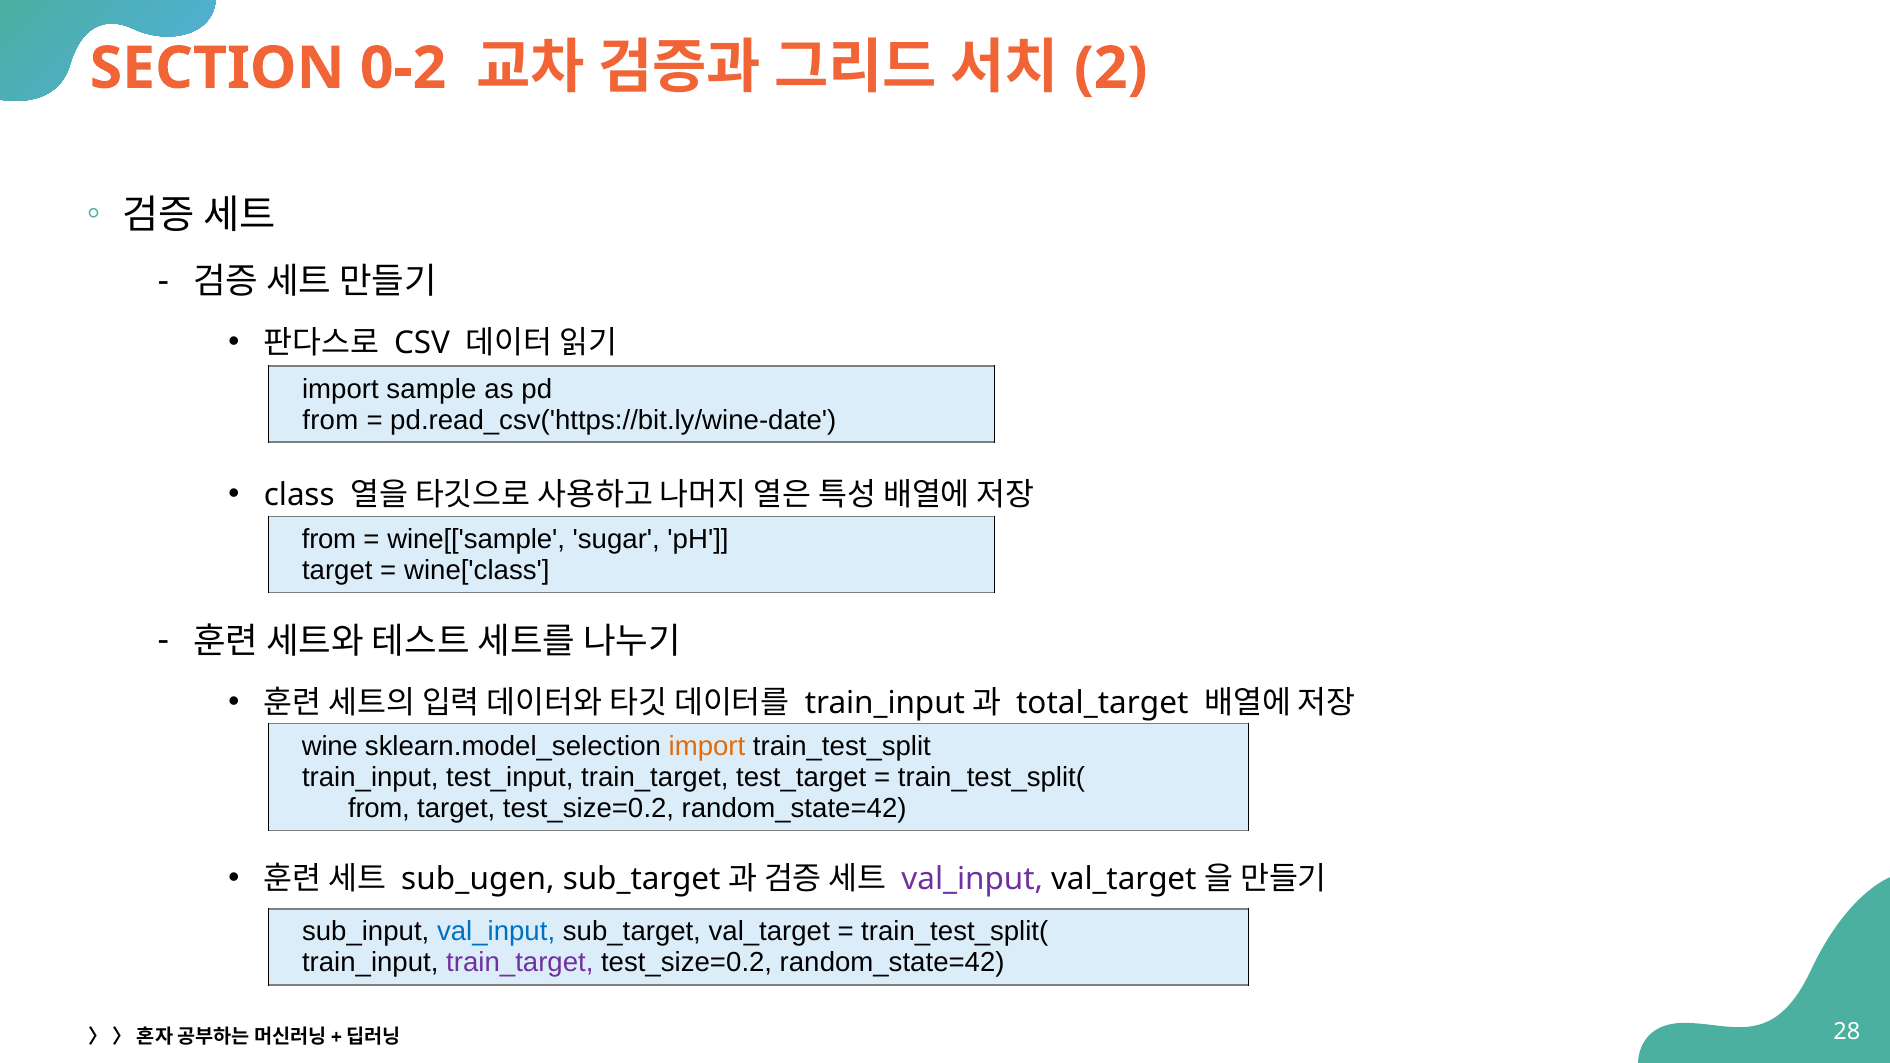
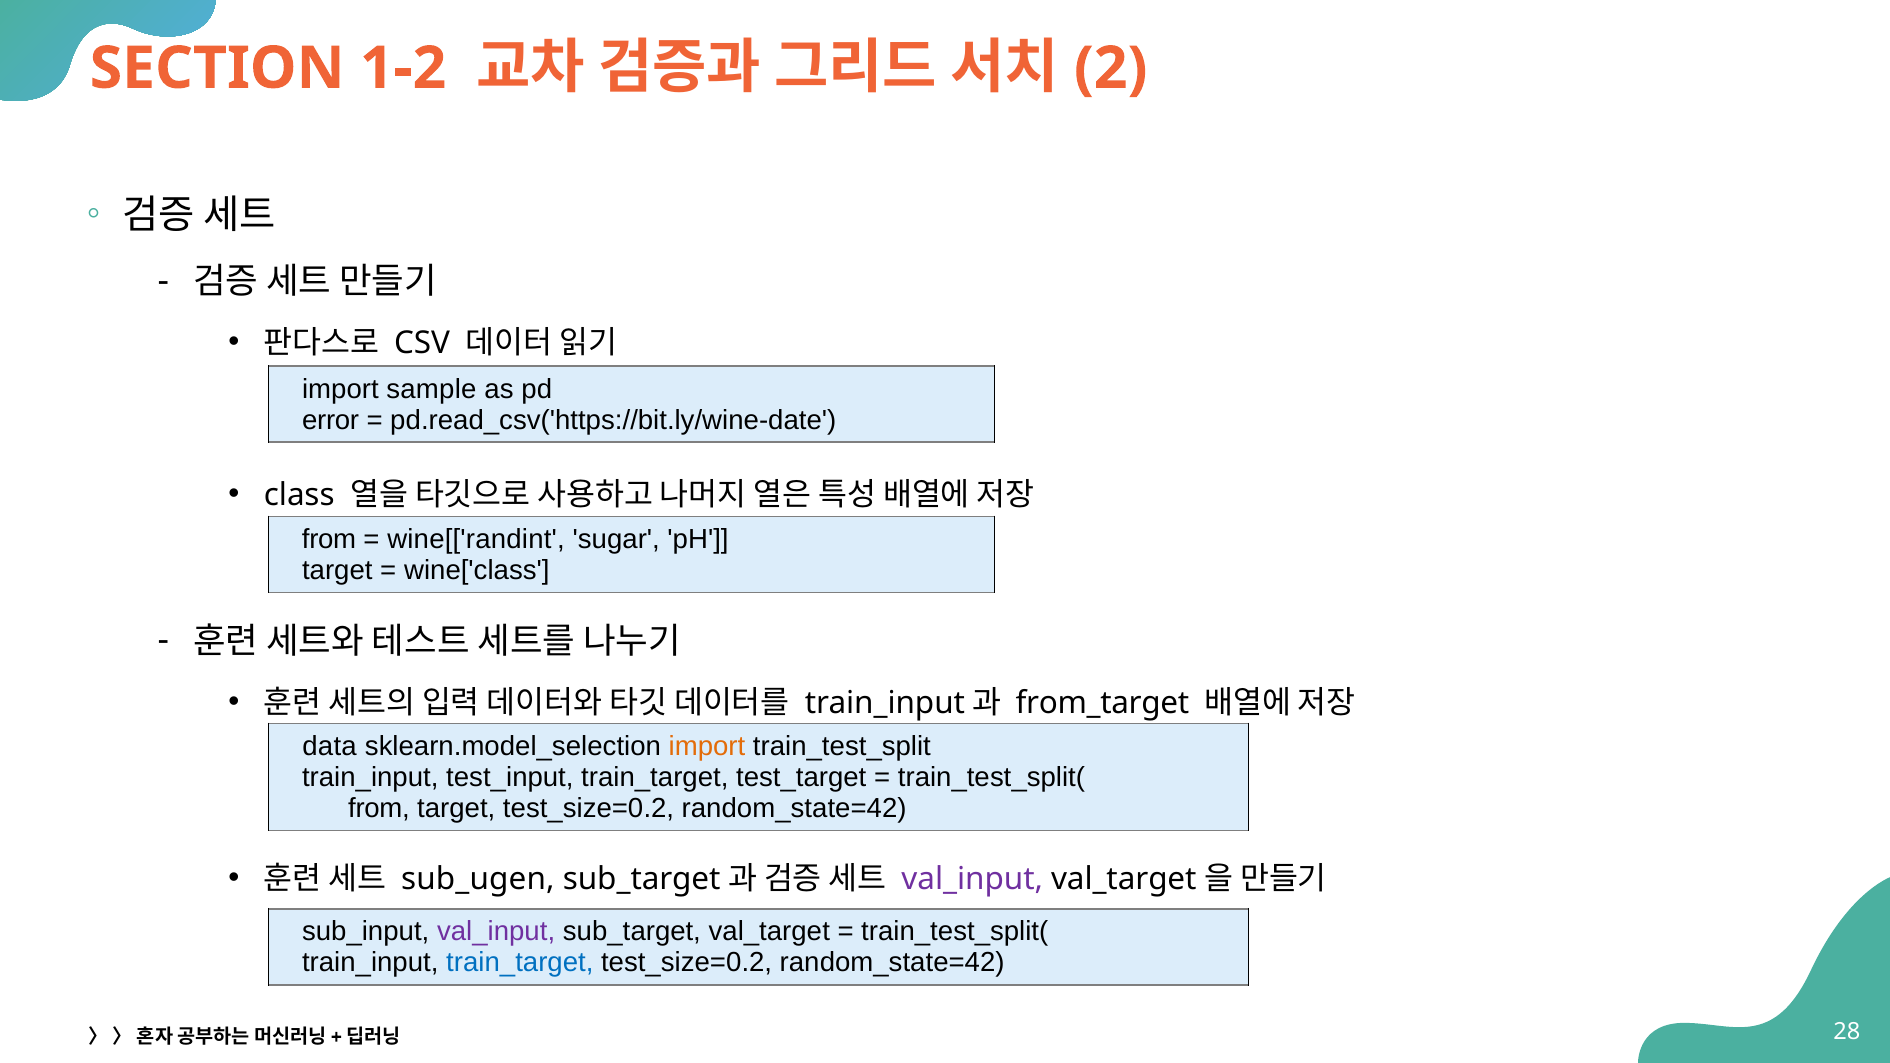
0-2: 0-2 -> 1-2 (403, 68)
from: from -> error (331, 420)
wine[['sample: wine[['sample -> wine[['randint (476, 540)
total_target: total_target -> from_target (1102, 703)
wine: wine -> data (330, 747)
val_input colour: blue -> purple (496, 932)
train_target colour: purple -> blue (520, 963)
